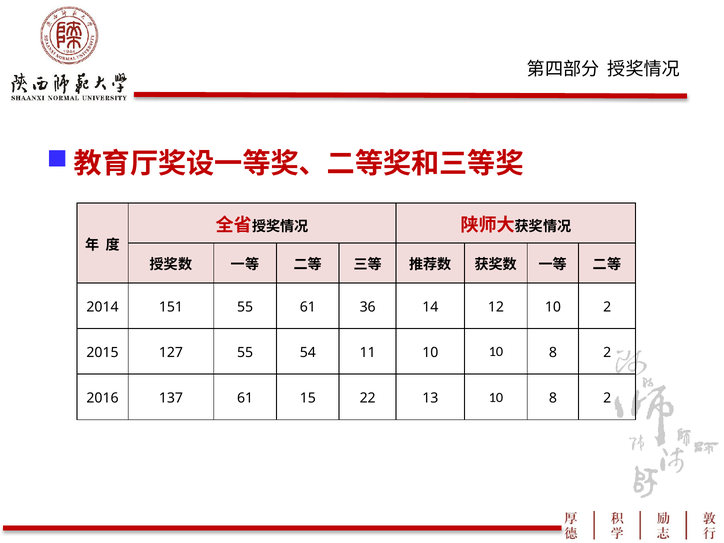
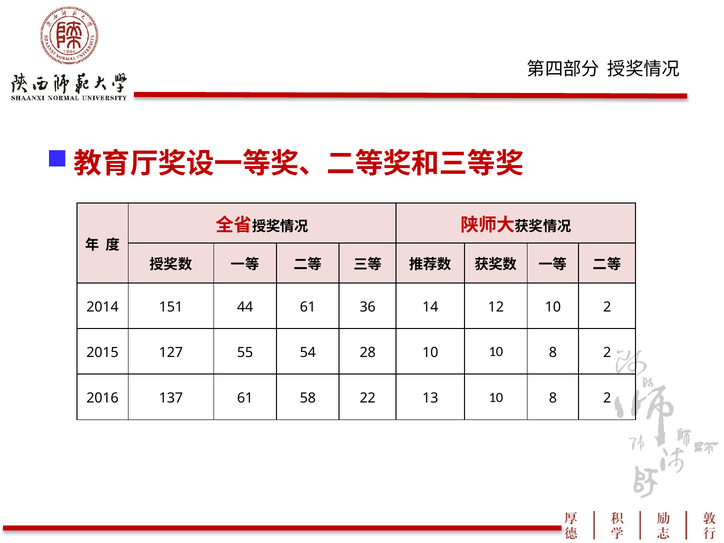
151 55: 55 -> 44 (245, 307)
11: 11 -> 28 (368, 353)
15: 15 -> 58 (308, 398)
